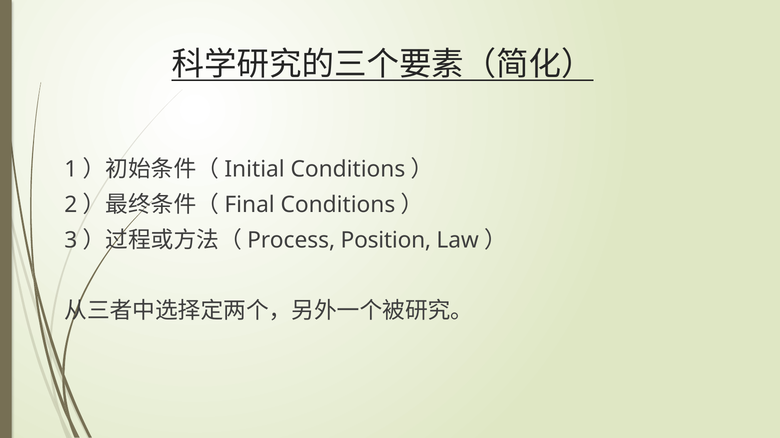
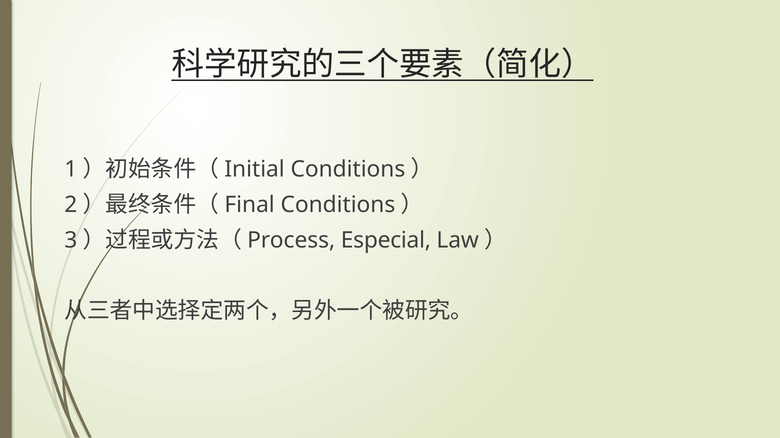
Position: Position -> Especial (386, 240)
